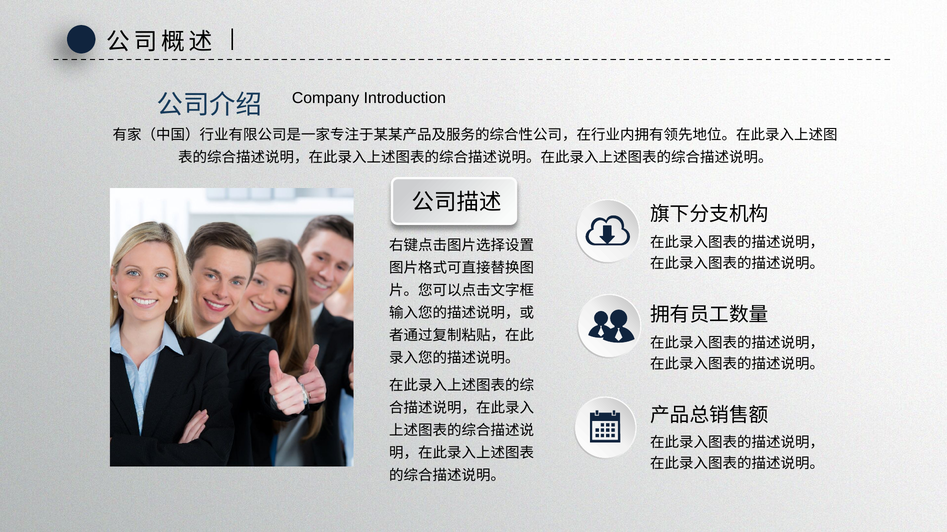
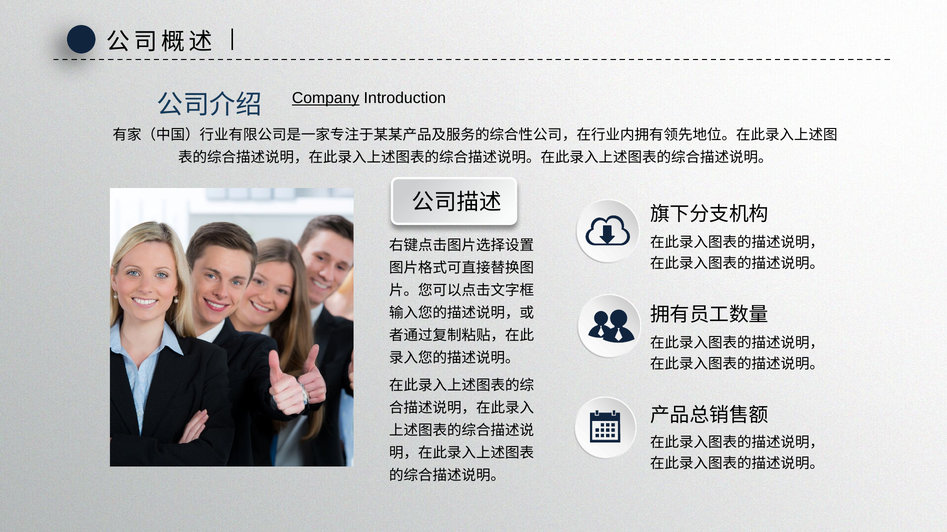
Company underline: none -> present (326, 98)
